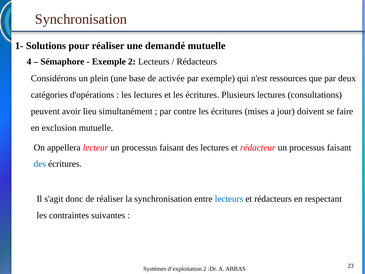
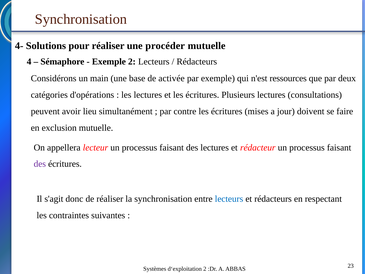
1-: 1- -> 4- (19, 46)
demandé: demandé -> procéder (165, 46)
plein: plein -> main (99, 78)
des colour: blue -> purple (40, 164)
